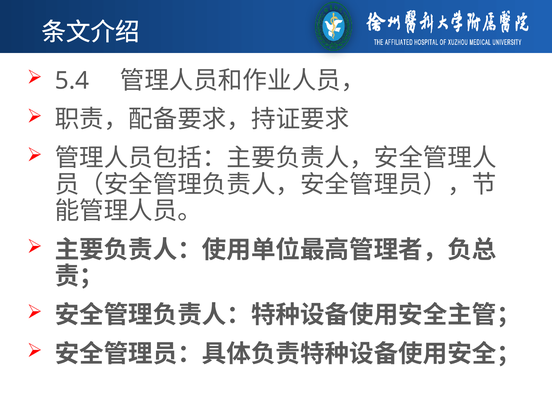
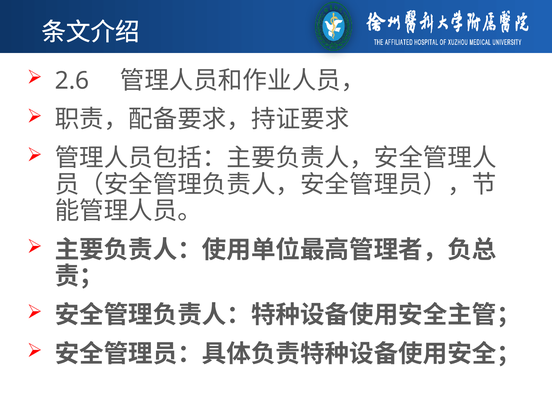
5.4: 5.4 -> 2.6 (72, 81)
